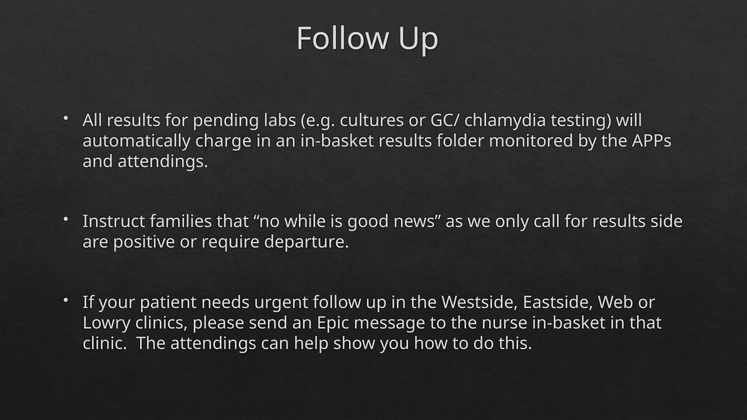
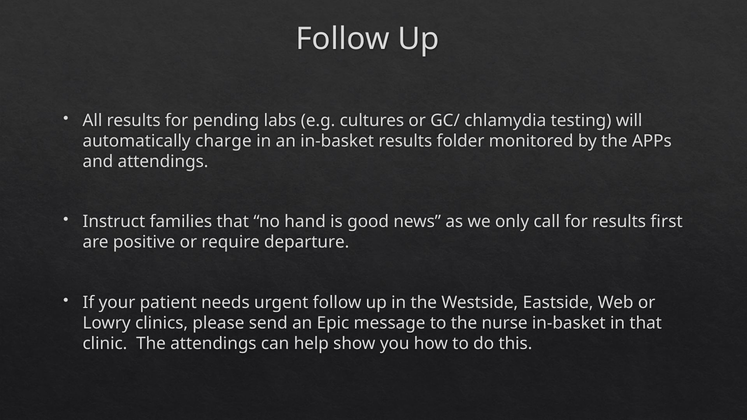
while: while -> hand (305, 222)
side: side -> first (667, 222)
